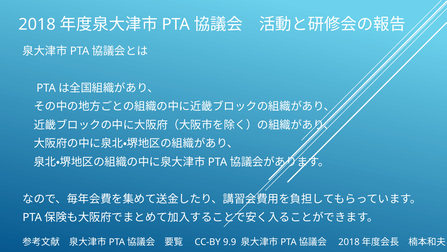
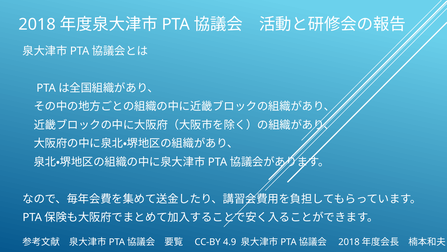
9.9: 9.9 -> 4.9 (230, 242)
